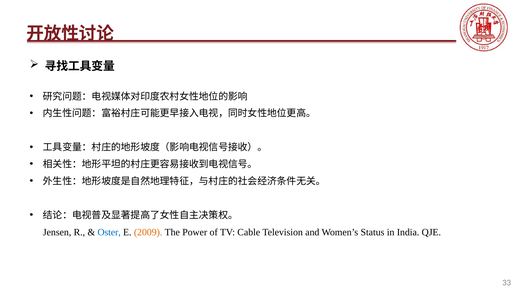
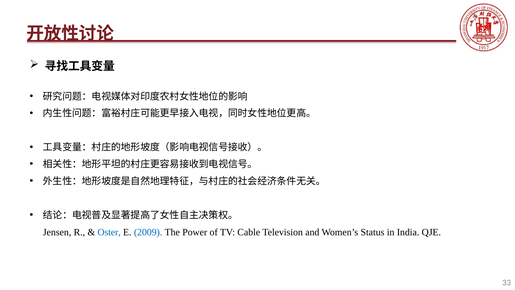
2009 colour: orange -> blue (148, 232)
